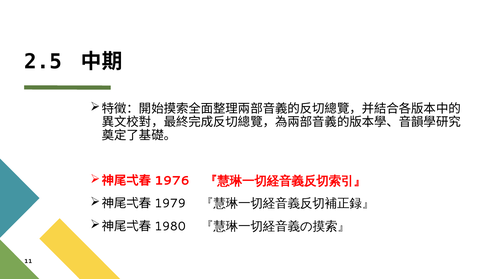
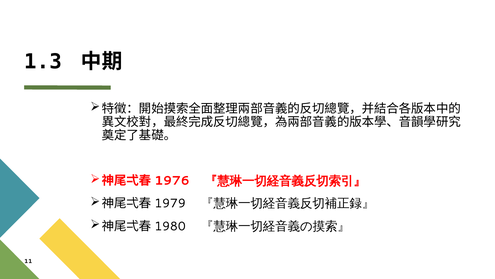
2.5: 2.5 -> 1.3 (43, 62)
